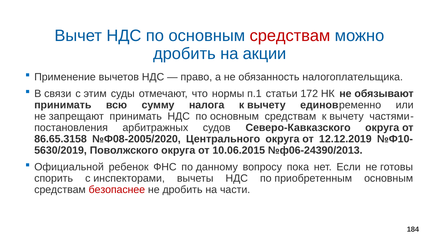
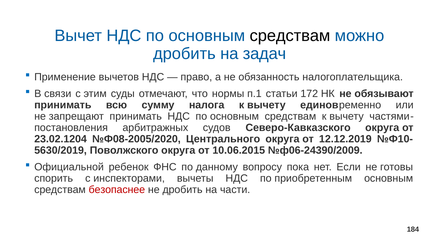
средствам colour: red -> black (290, 36)
акции: акции -> задач (264, 54)
86.65.3158: 86.65.3158 -> 23.02.1204 (61, 139)
№ф06-24390/2013: №ф06-24390/2013 -> №ф06-24390/2009 (315, 150)
